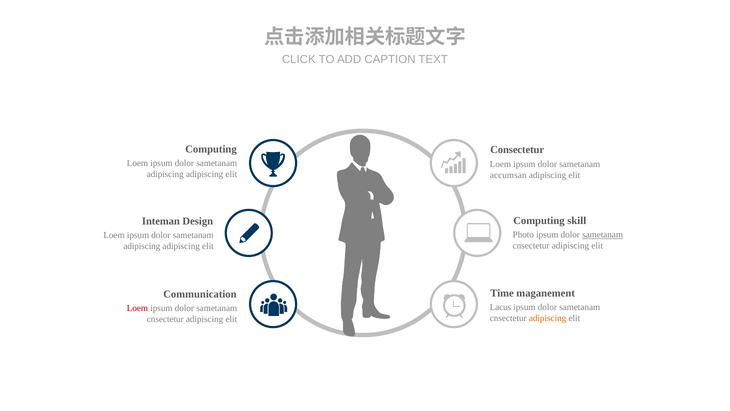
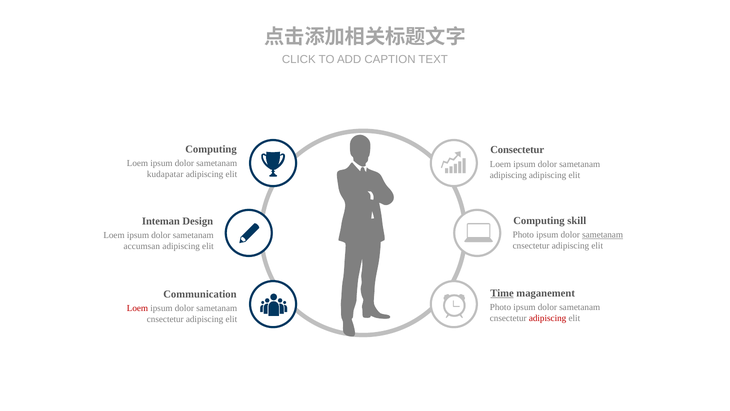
adipiscing: adipiscing -> kudapatar (165, 174)
accumsan: accumsan -> adipiscing (508, 175)
adipiscing: adipiscing -> accumsan (142, 246)
Time underline: none -> present (502, 293)
Lacus: Lacus -> Photo (500, 307)
adipiscing colour: orange -> red (548, 318)
